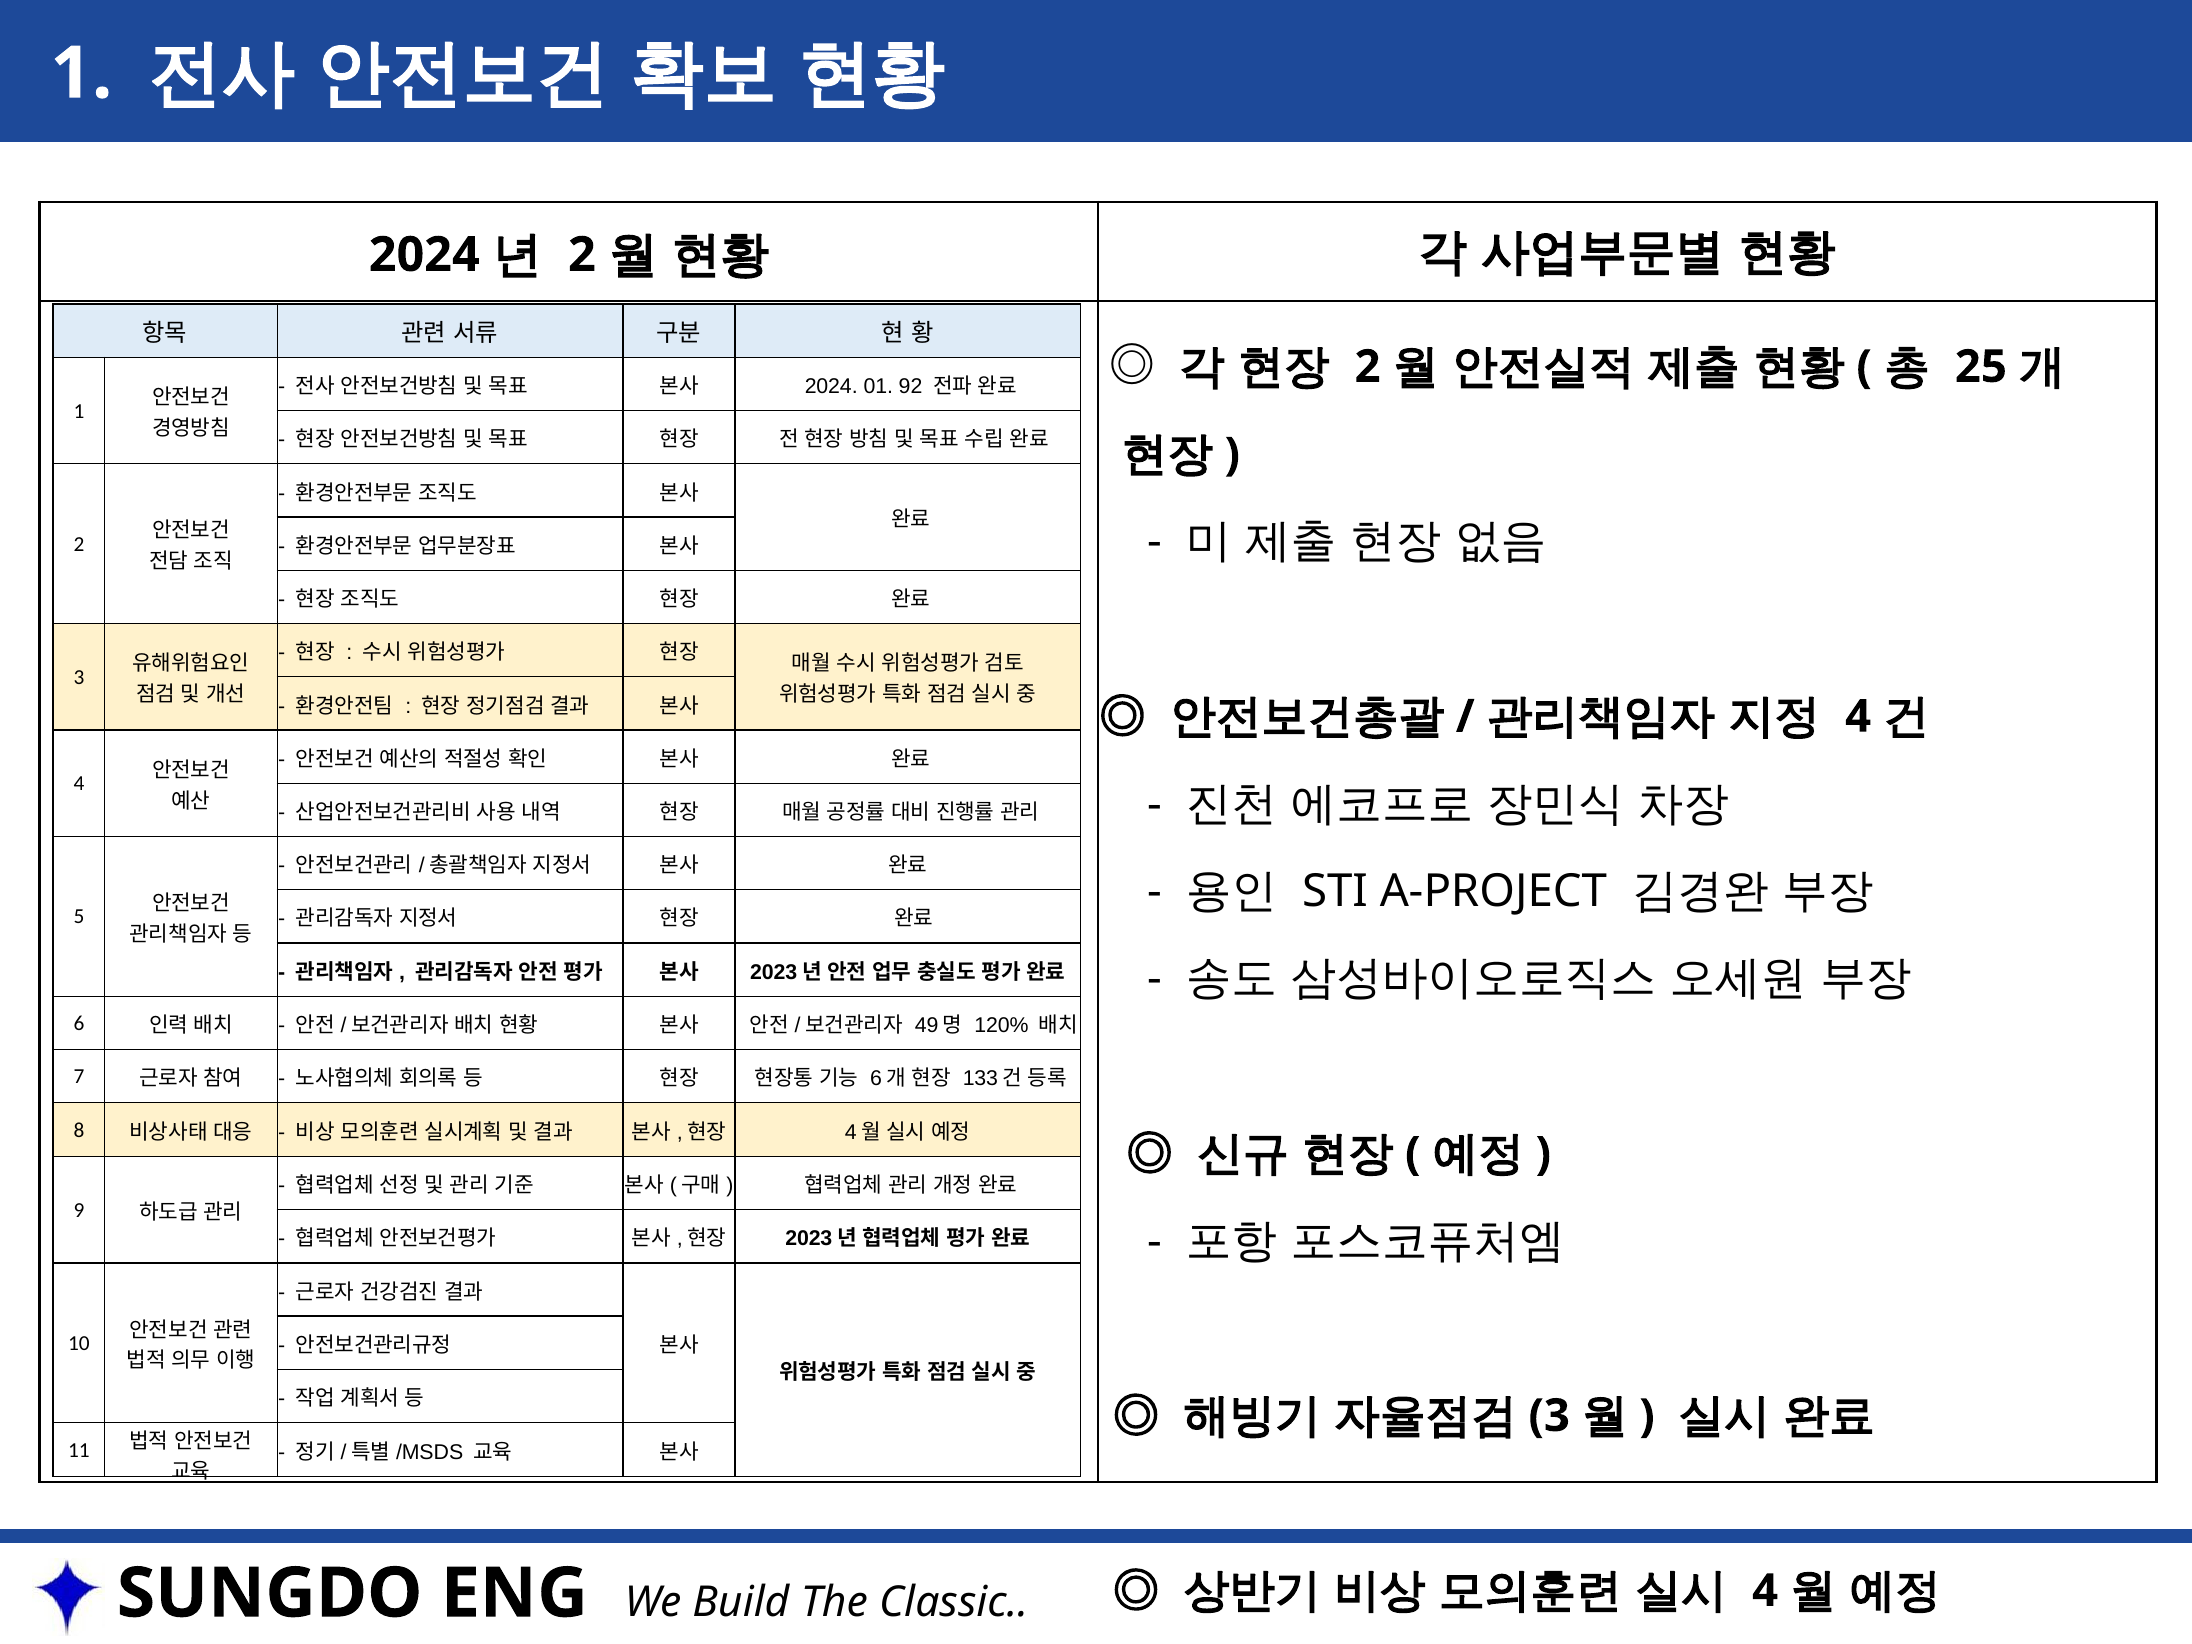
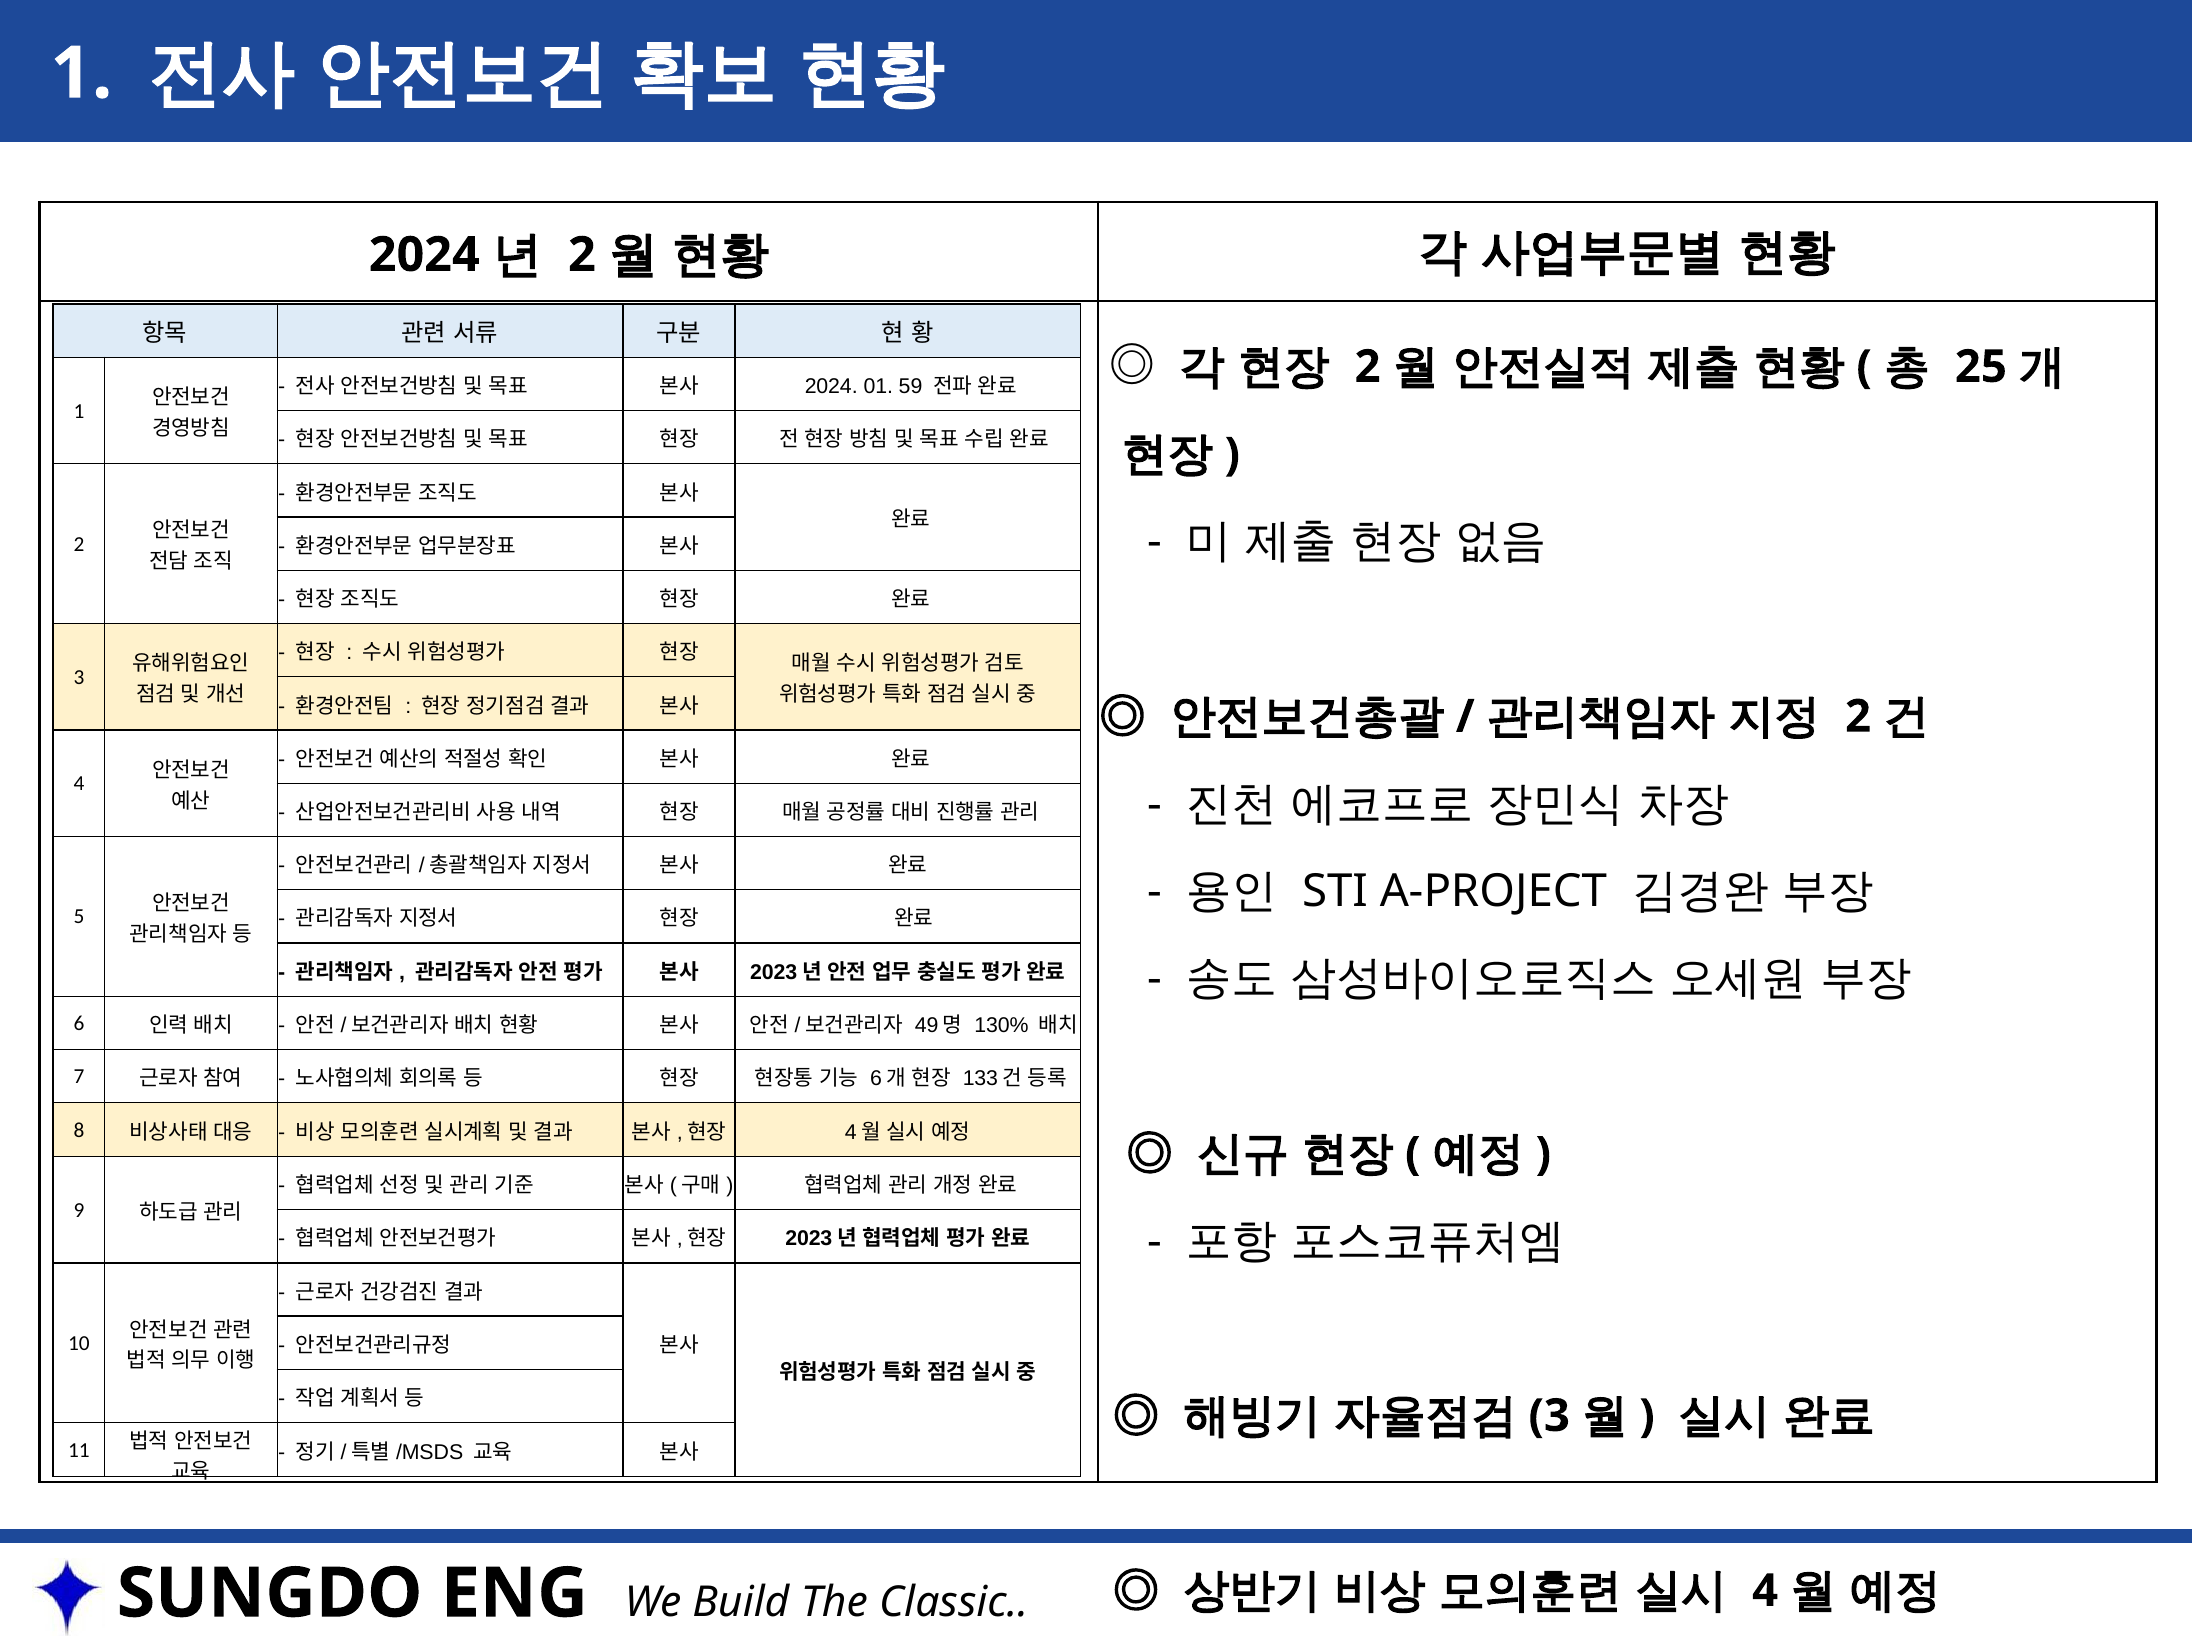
92: 92 -> 59 (911, 386)
4: 4 -> 2 (1858, 717)
120%: 120% -> 130% (1001, 1025)
